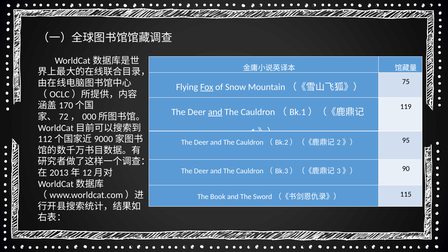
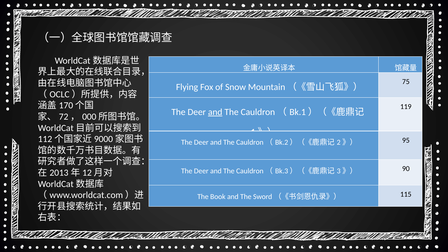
Fox underline: present -> none (207, 87)
